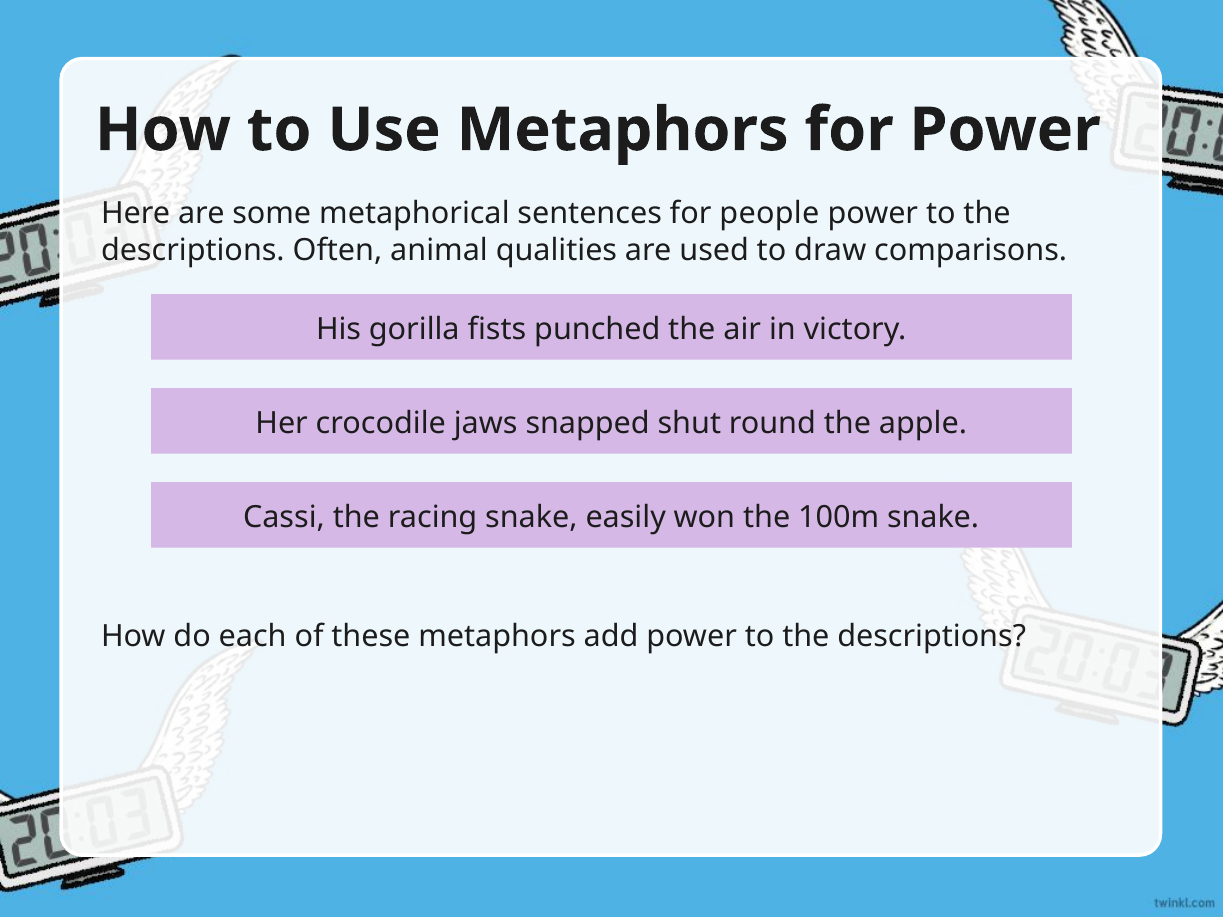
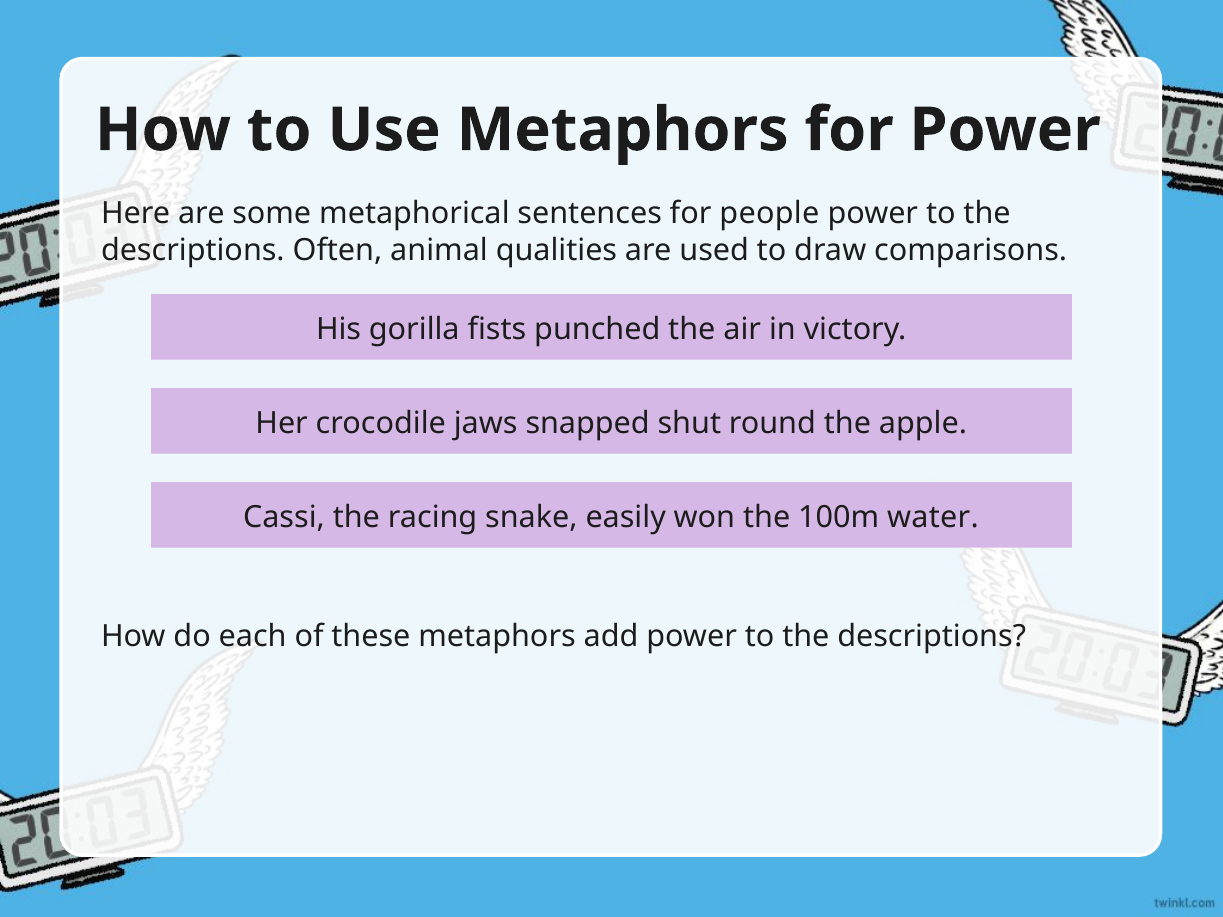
100m snake: snake -> water (933, 517)
